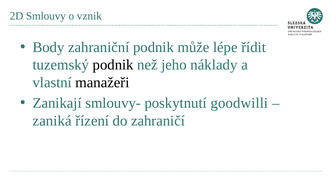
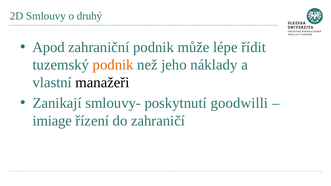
vznik: vznik -> druhý (89, 16)
Body: Body -> Apod (49, 47)
podnik colour: black -> orange (113, 65)
zaniká: zaniká -> imiage (52, 121)
